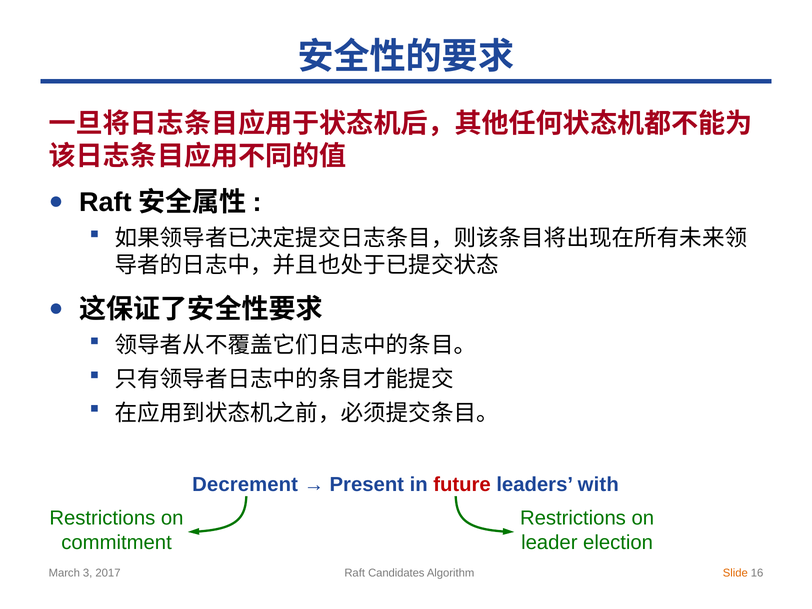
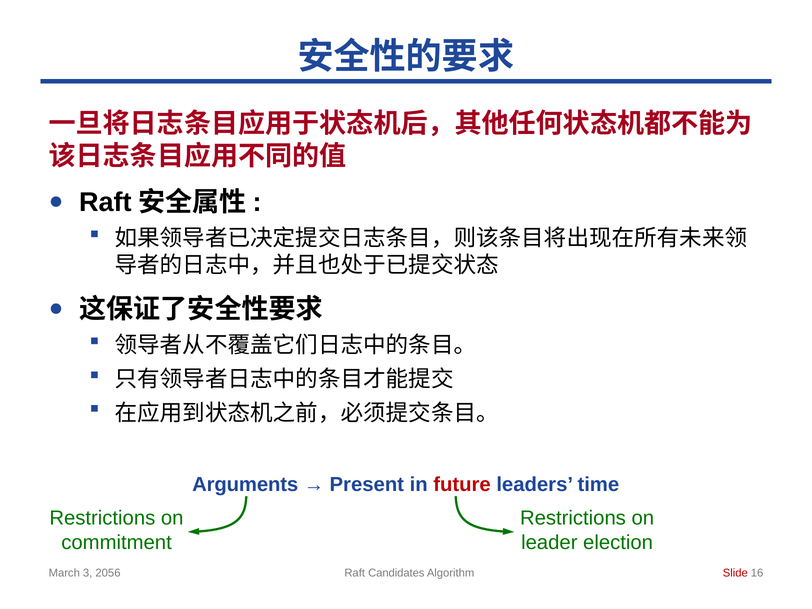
Decrement: Decrement -> Arguments (245, 484)
with: with -> time (598, 484)
2017: 2017 -> 2056 (108, 573)
Slide colour: orange -> red (735, 573)
